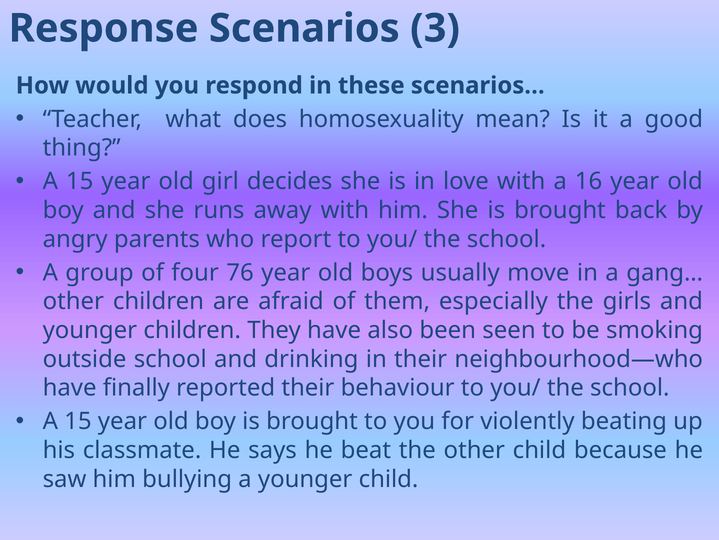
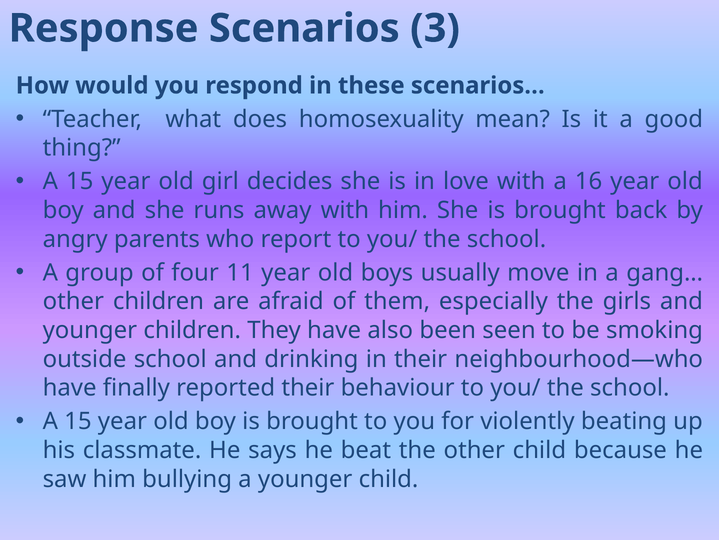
76: 76 -> 11 (240, 272)
